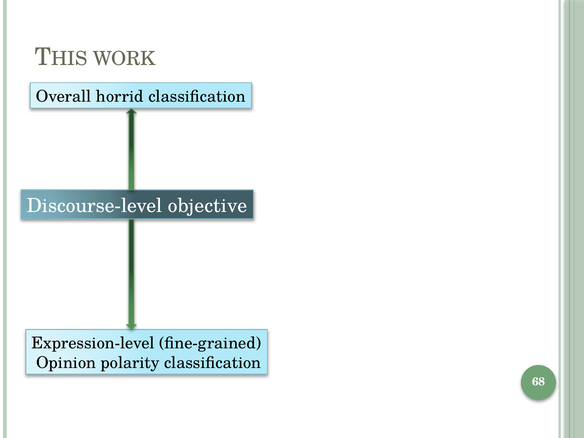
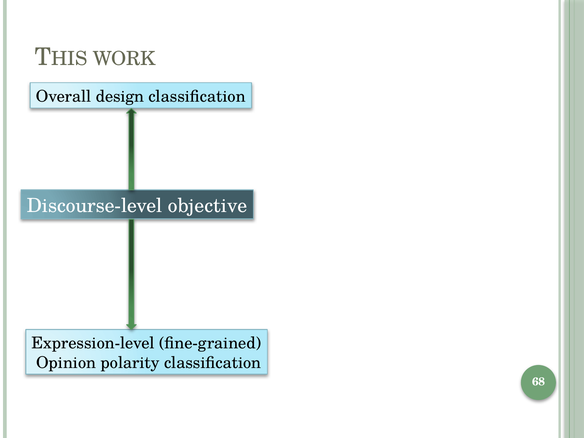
horrid: horrid -> design (120, 96)
